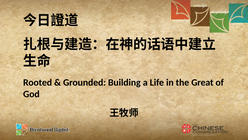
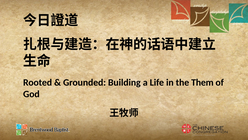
Great: Great -> Them (202, 82)
